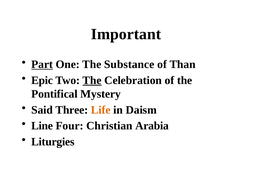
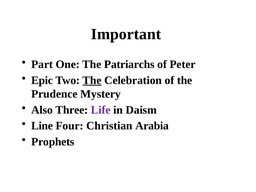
Part underline: present -> none (42, 64)
Substance: Substance -> Patriarchs (129, 64)
Than: Than -> Peter (183, 64)
Pontifical: Pontifical -> Prudence (54, 94)
Said: Said -> Also (42, 110)
Life colour: orange -> purple (101, 110)
Liturgies: Liturgies -> Prophets (53, 142)
